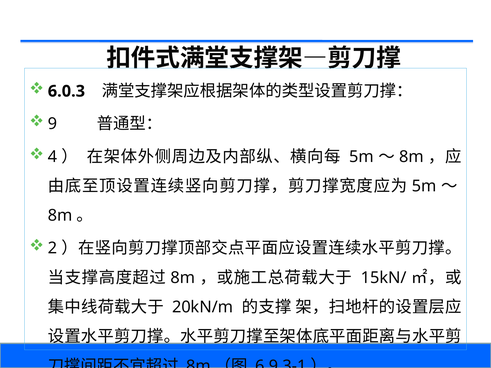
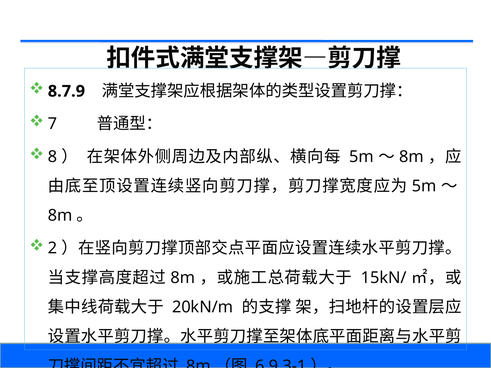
6.0.3: 6.0.3 -> 8.7.9 (66, 91)
9: 9 -> 7 (52, 124)
4: 4 -> 8 (52, 157)
